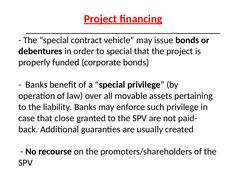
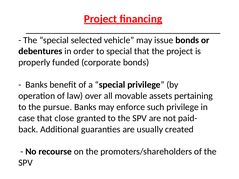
contract: contract -> selected (86, 40)
liability: liability -> pursue (58, 107)
